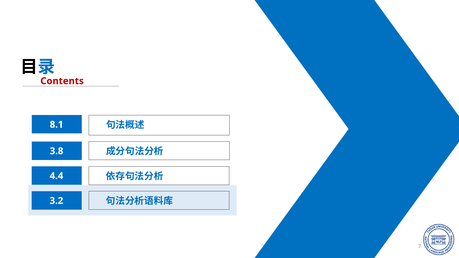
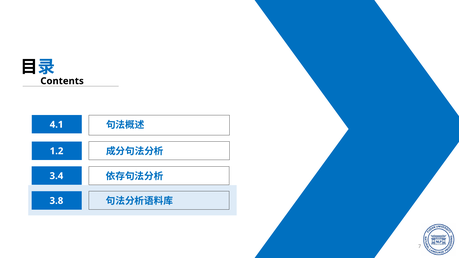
Contents colour: red -> black (62, 81)
8.1: 8.1 -> 4.1 (57, 125)
3.8: 3.8 -> 1.2 (57, 151)
4.4: 4.4 -> 3.4 (56, 176)
3.2: 3.2 -> 3.8 (56, 201)
